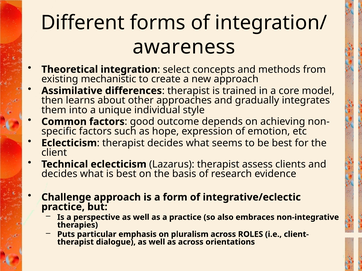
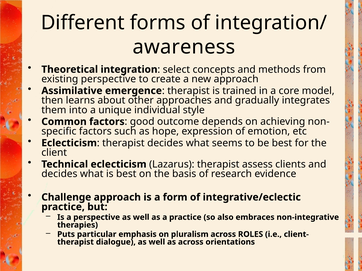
existing mechanistic: mechanistic -> perspective (108, 79)
differences: differences -> emergence (133, 91)
